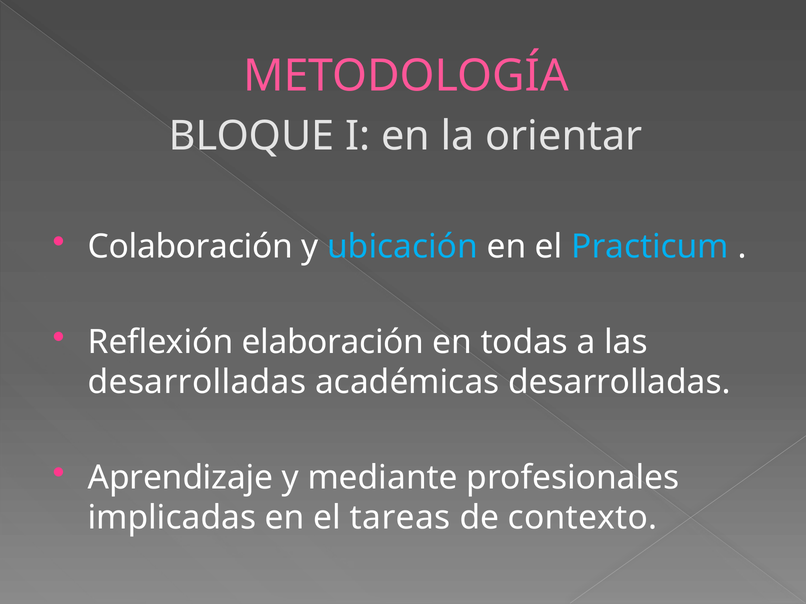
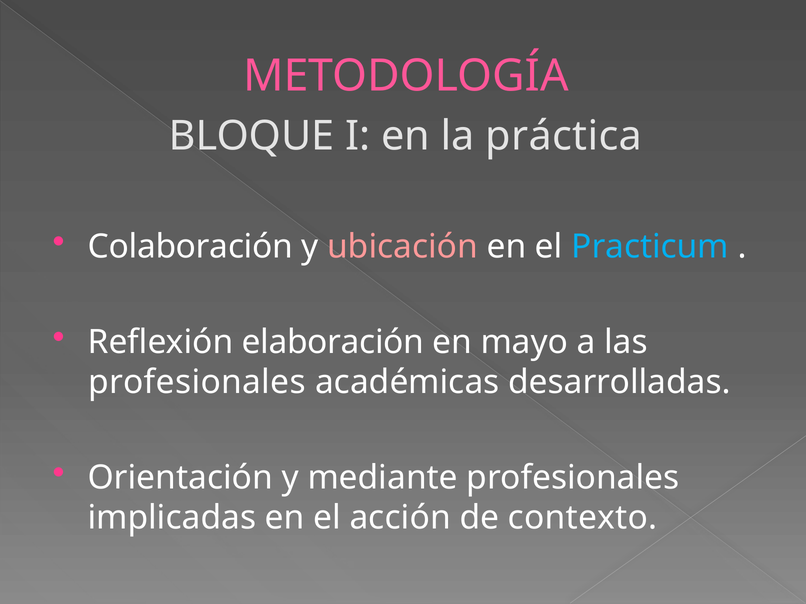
orientar: orientar -> práctica (564, 136)
ubicación colour: light blue -> pink (403, 247)
todas: todas -> mayo (524, 342)
desarrolladas: desarrolladas -> profesionales (197, 383)
Aprendizaje: Aprendizaje -> Orientación (180, 478)
tareas: tareas -> acción (400, 518)
